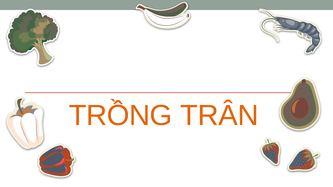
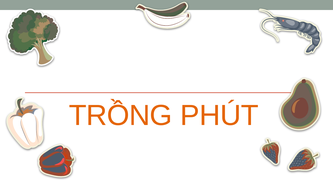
TRÂN: TRÂN -> PHÚT (219, 116)
